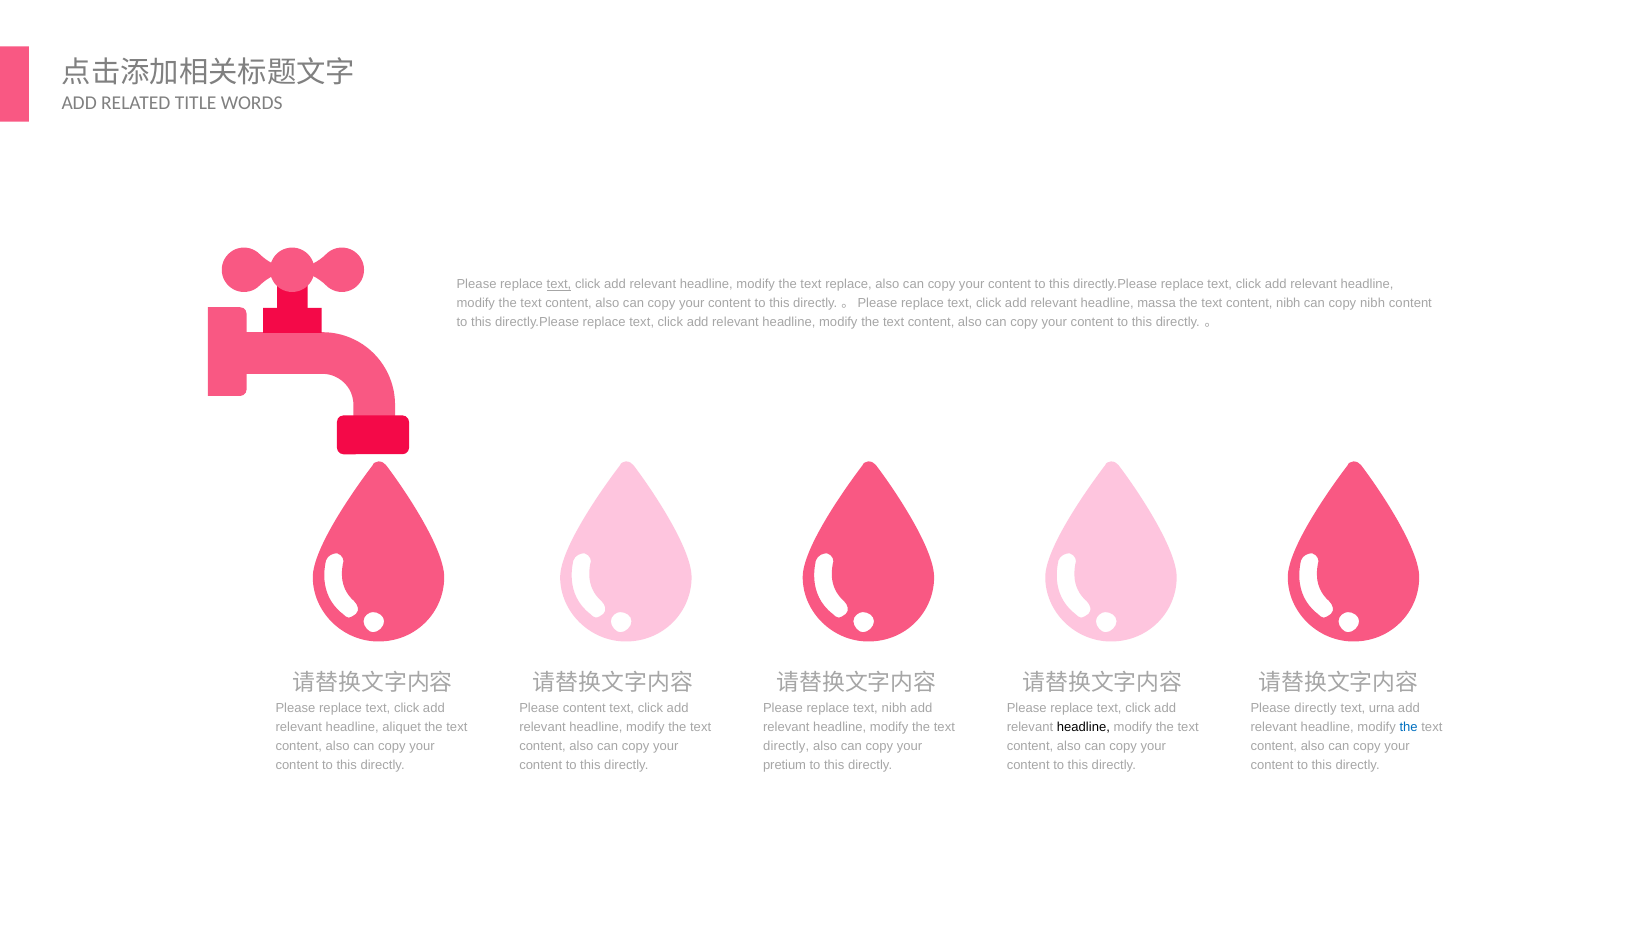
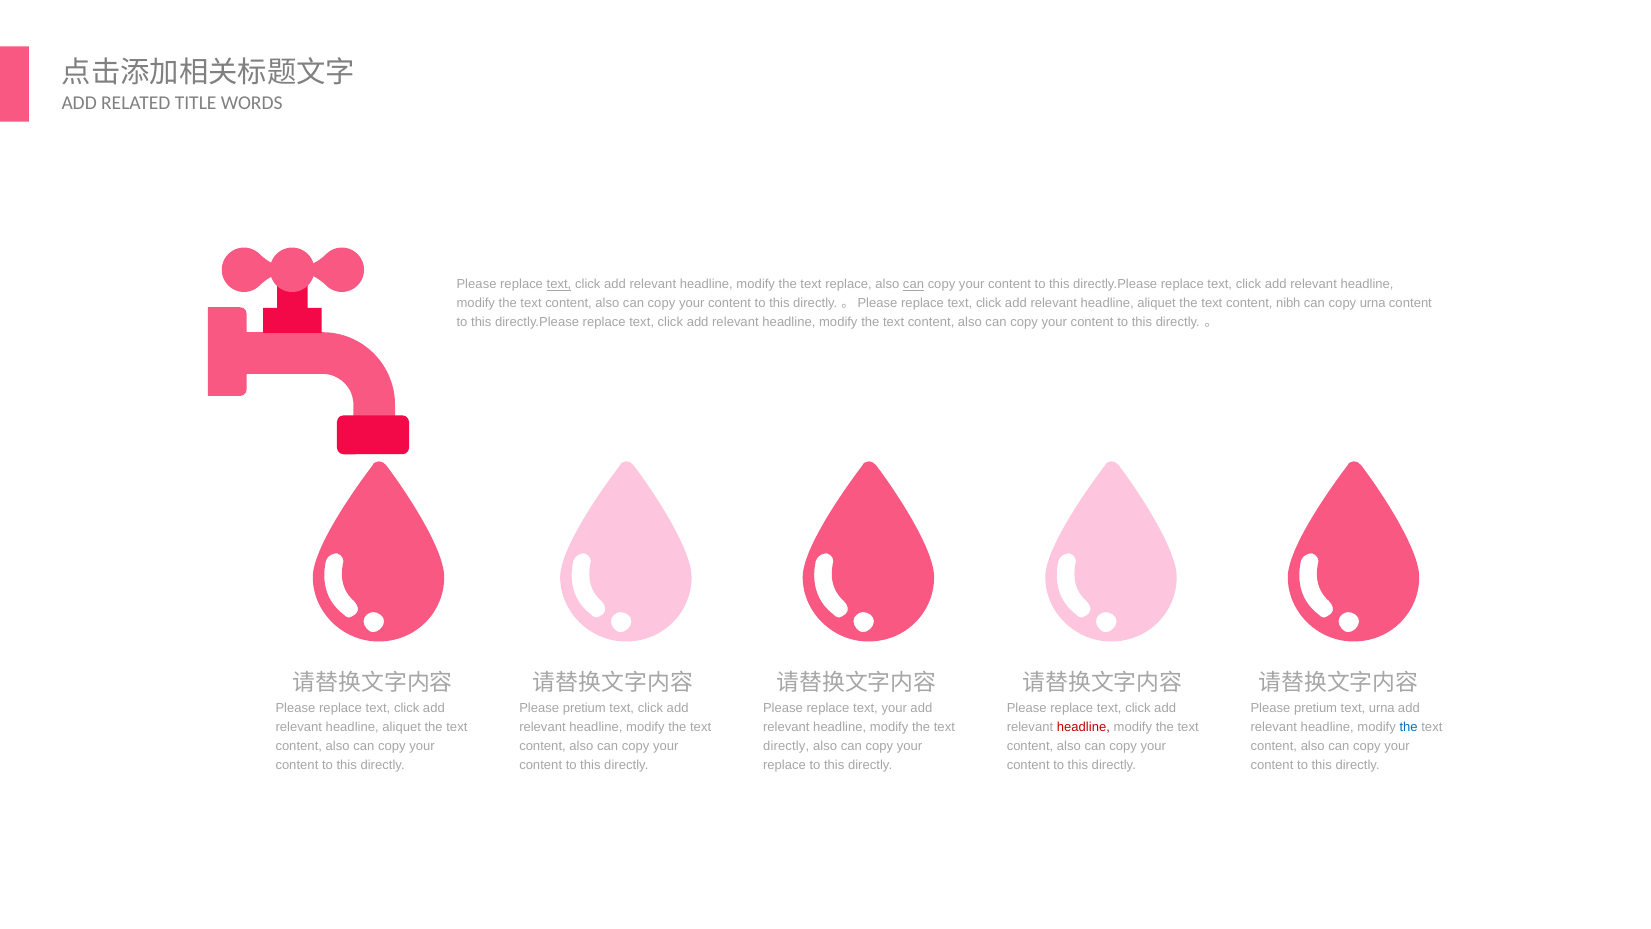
can underline: none -> present (913, 284)
massa: massa -> aliquet (1157, 303)
copy nibh: nibh -> urna (1373, 303)
content: content -> pretium (584, 708)
text nibh: nibh -> your (894, 708)
directly: directly -> pretium (1316, 708)
headline colour: black -> red (1083, 727)
pretium: pretium -> replace (785, 765)
